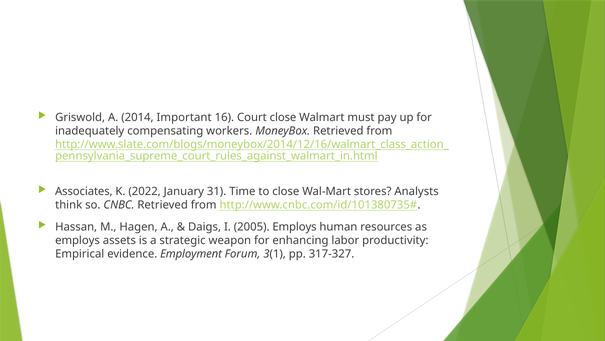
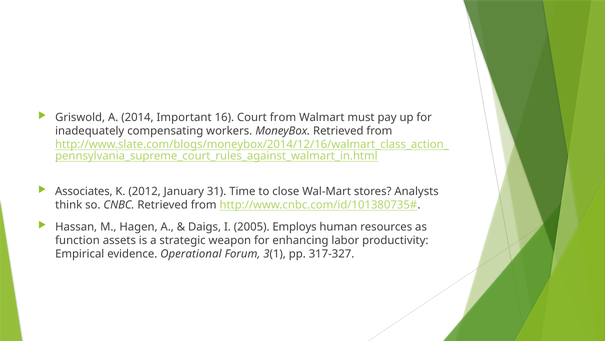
Court close: close -> from (283, 117)
2022: 2022 -> 2012 (145, 191)
employs: employs -> function (77, 240)
Employment: Employment -> Operational (191, 254)
